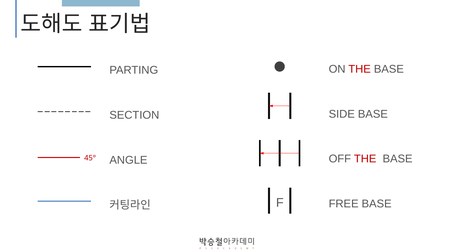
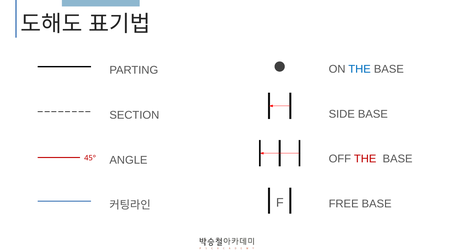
THE colour: red -> blue (360, 69)
